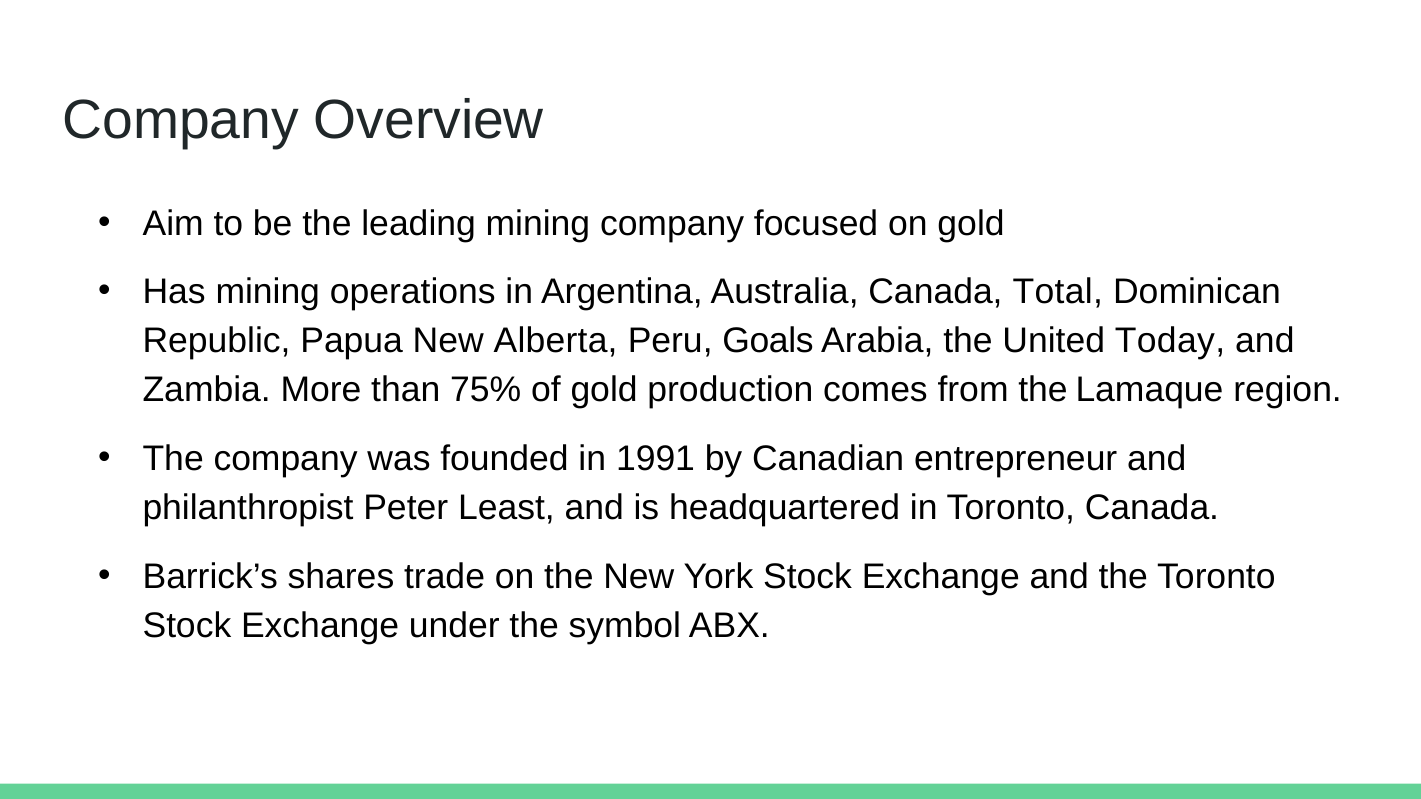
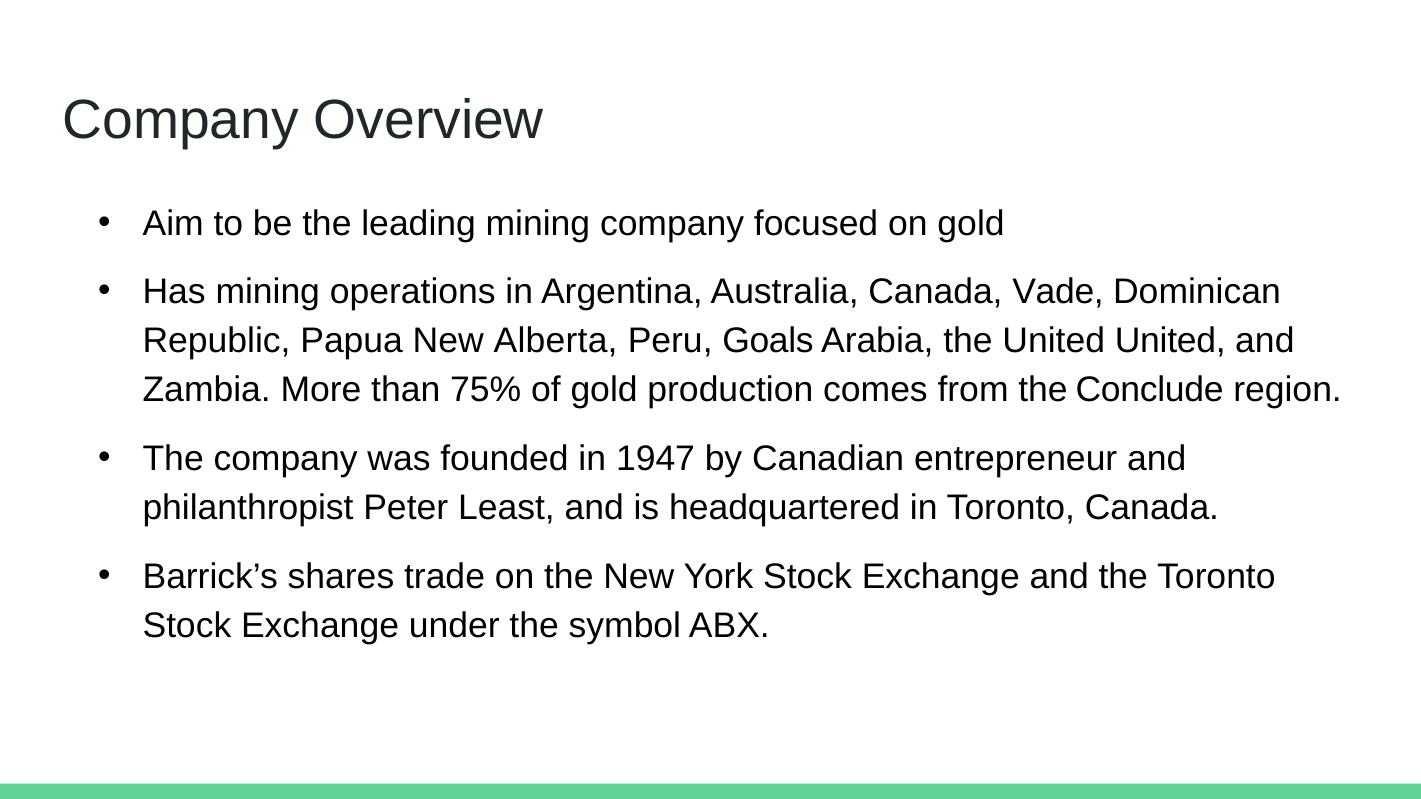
Total: Total -> Vade (1058, 292)
United Today: Today -> United (1170, 341)
Lamaque: Lamaque -> Conclude (1150, 390)
1991: 1991 -> 1947 (656, 459)
